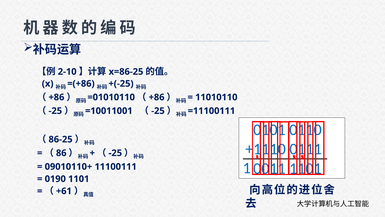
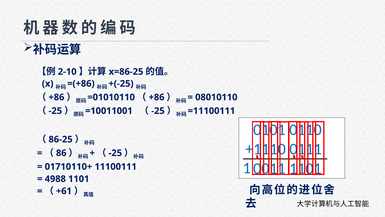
11010110: 11010110 -> 08010110 (216, 97)
09010110+: 09010110+ -> 01710110+ (68, 166)
0190: 0190 -> 4988 (55, 179)
